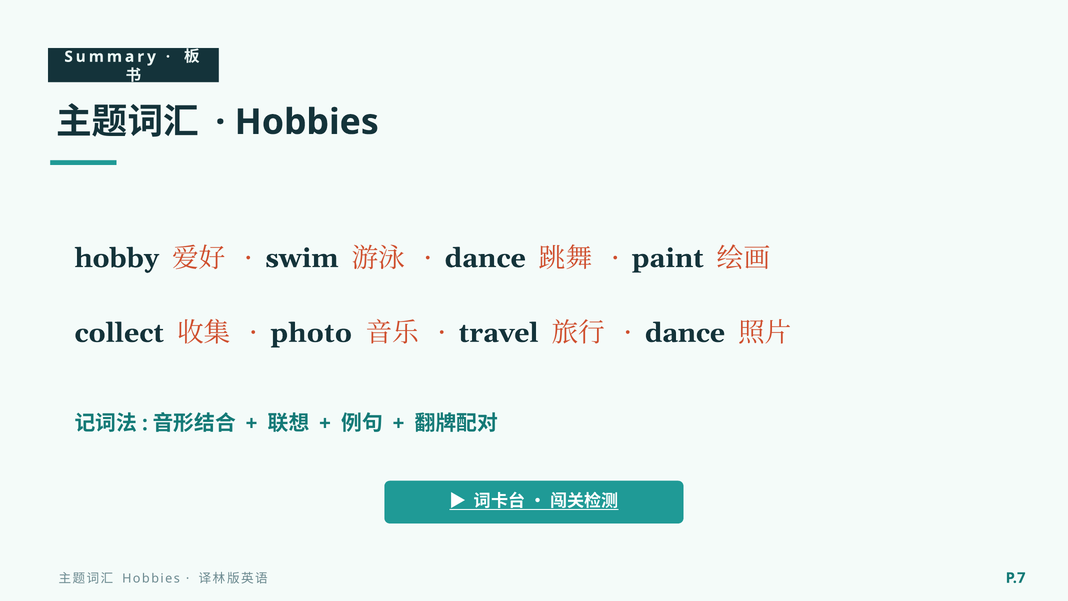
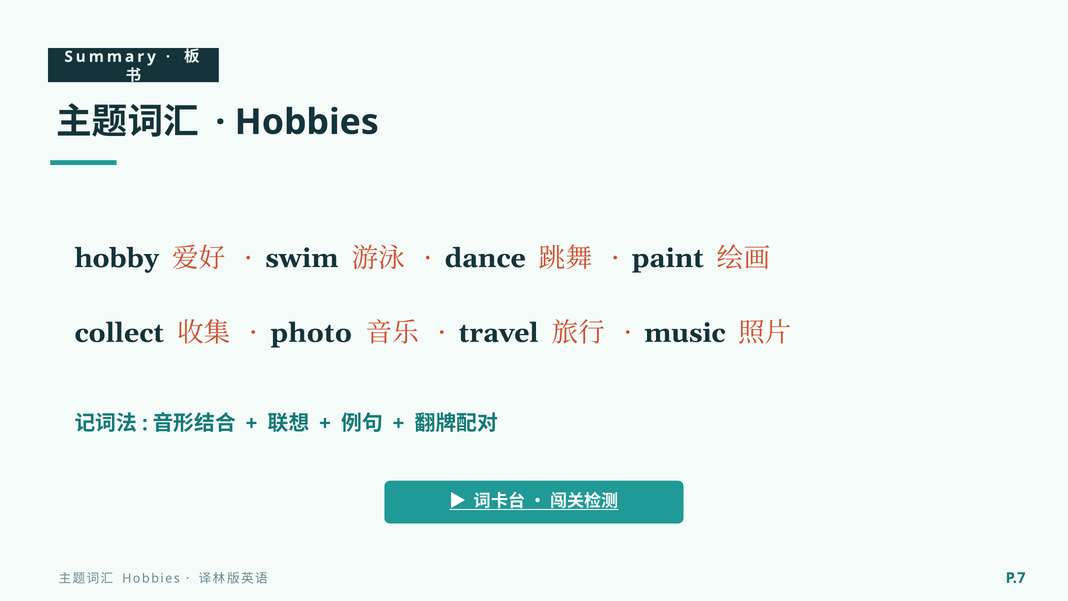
dance: dance -> music (685, 333)
